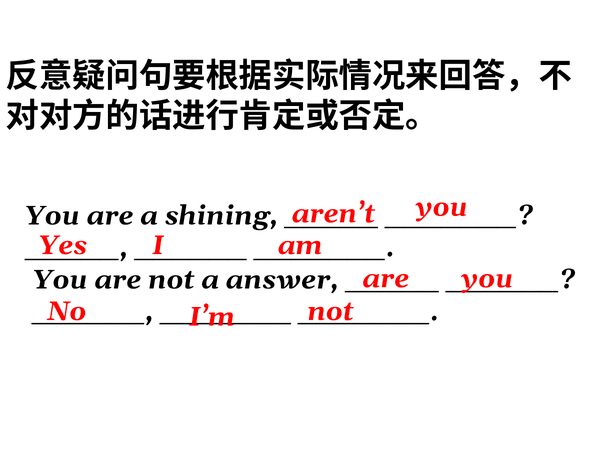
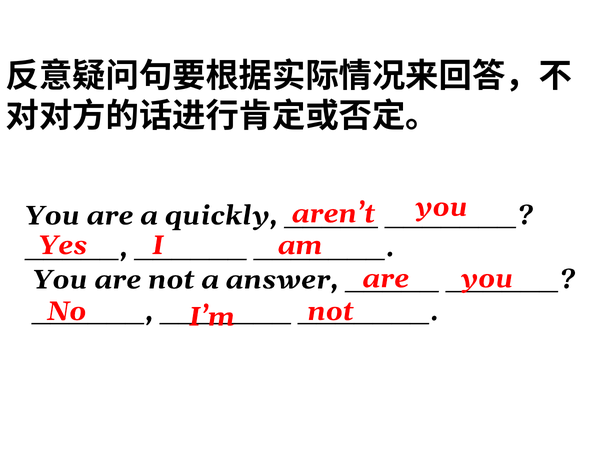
shining: shining -> quickly (222, 216)
